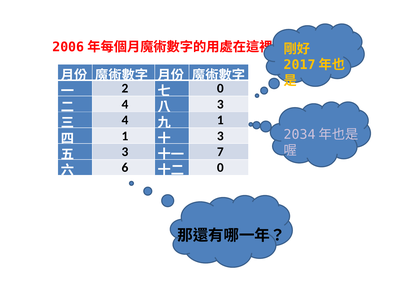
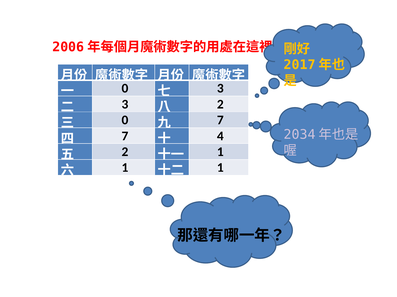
2: 2 -> 0 (125, 89)
0: 0 -> 3 (220, 89)
4: 4 -> 3 (125, 104)
3: 3 -> 2 (220, 104)
4: 4 -> 0 (125, 120)
1: 1 -> 7 (220, 120)
1: 1 -> 7 (125, 136)
3: 3 -> 4 (220, 136)
3: 3 -> 2 (125, 152)
7: 7 -> 1 (220, 152)
6: 6 -> 1 (125, 168)
0: 0 -> 1 (220, 168)
